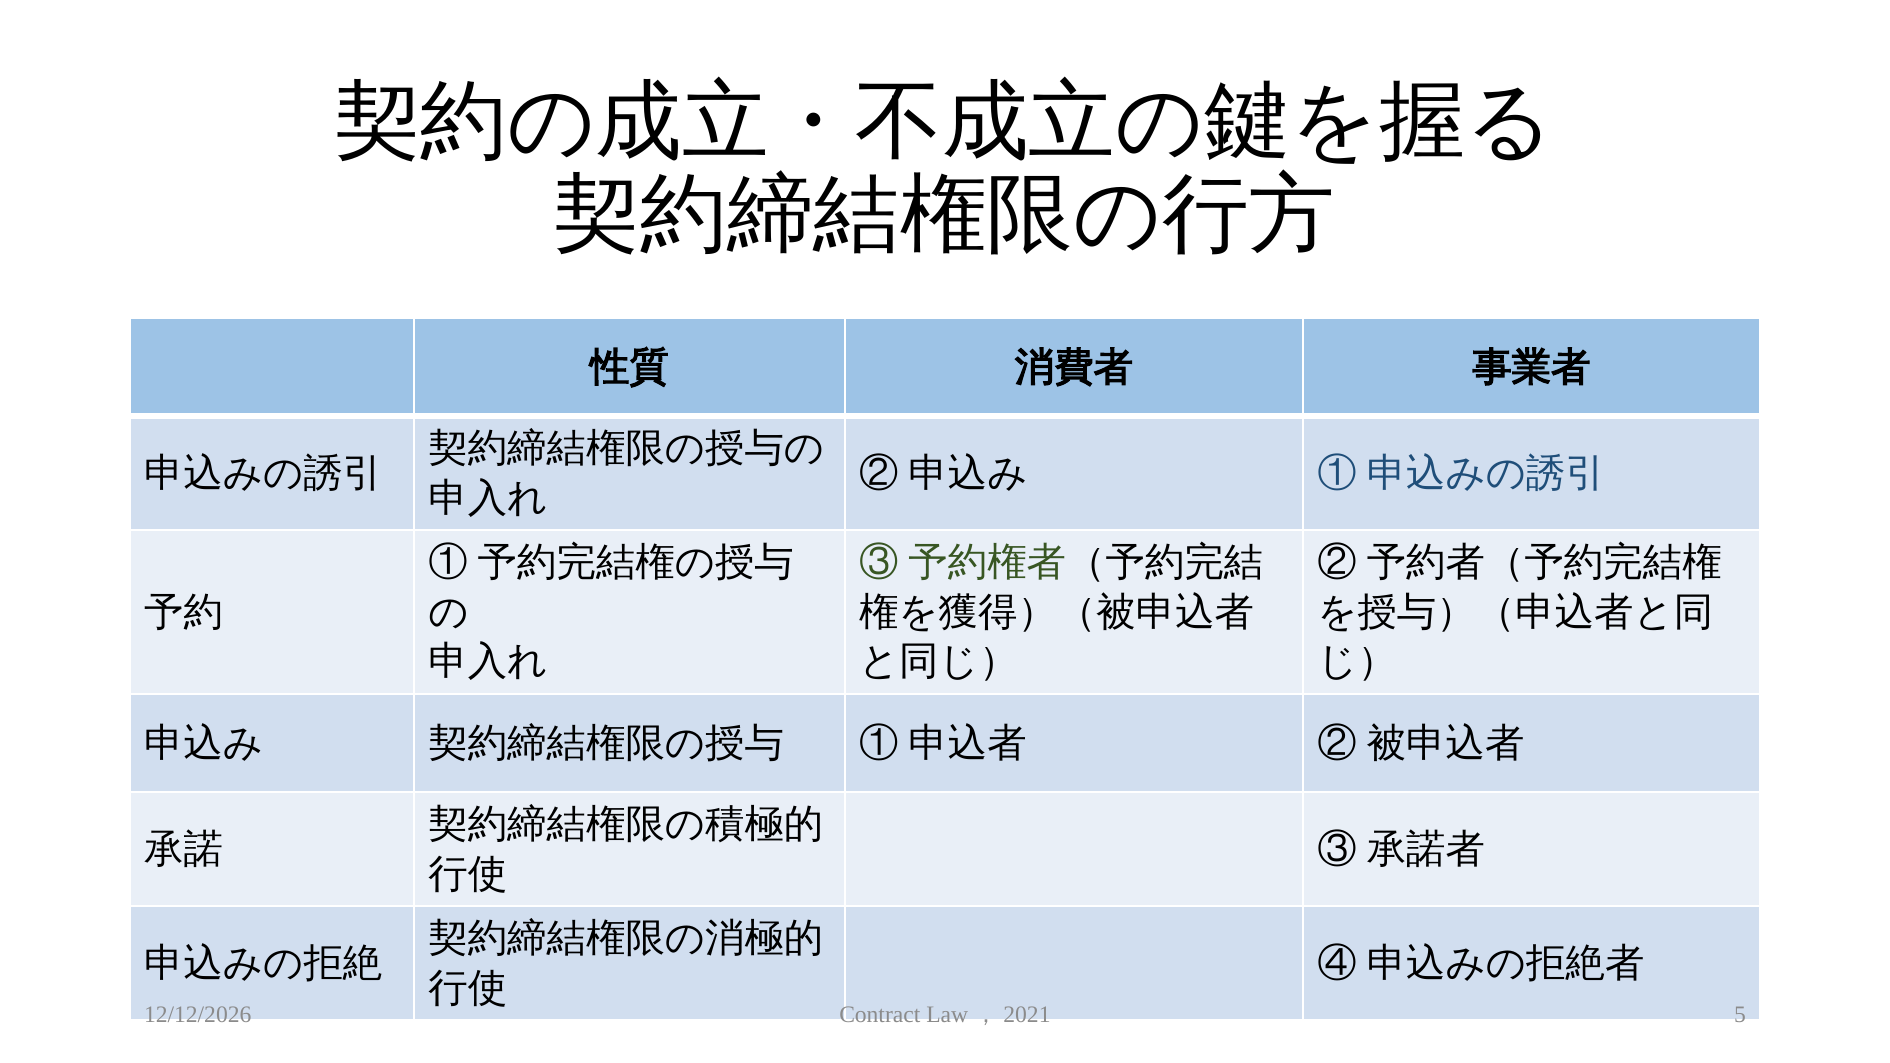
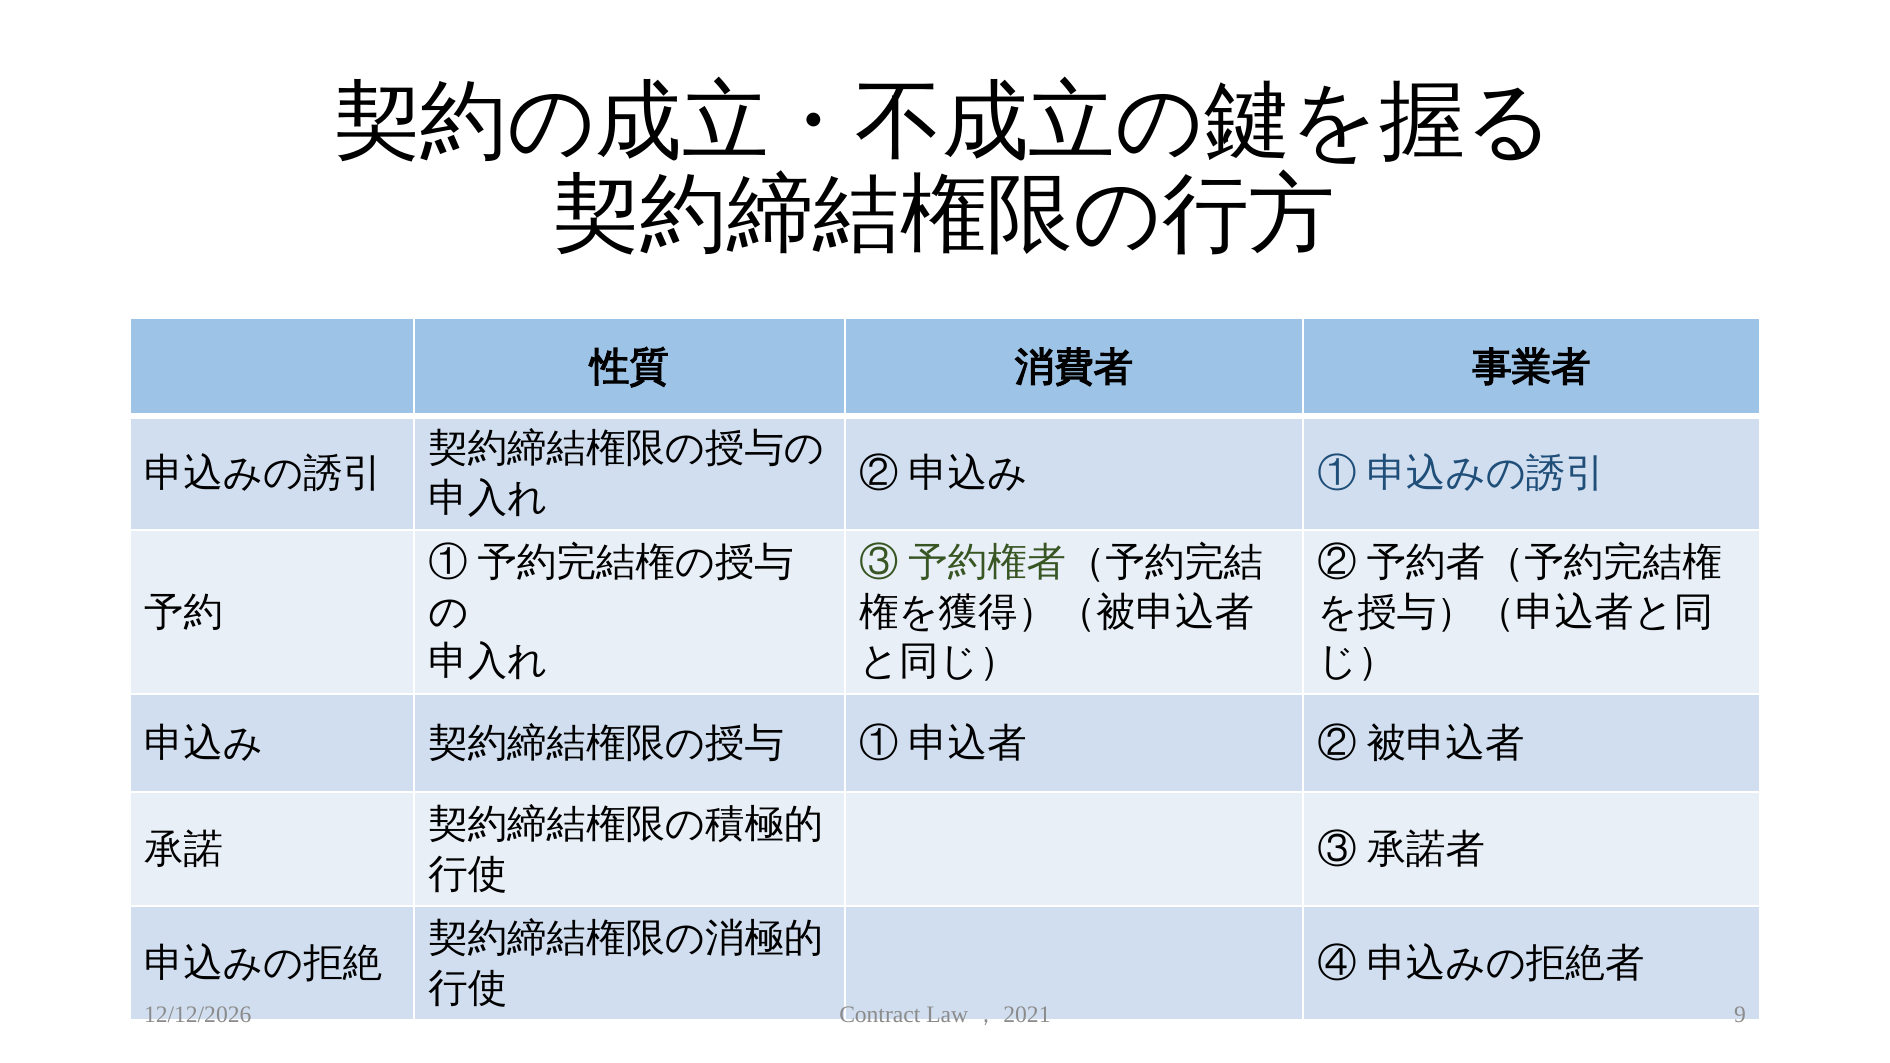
5: 5 -> 9 (1740, 1015)
